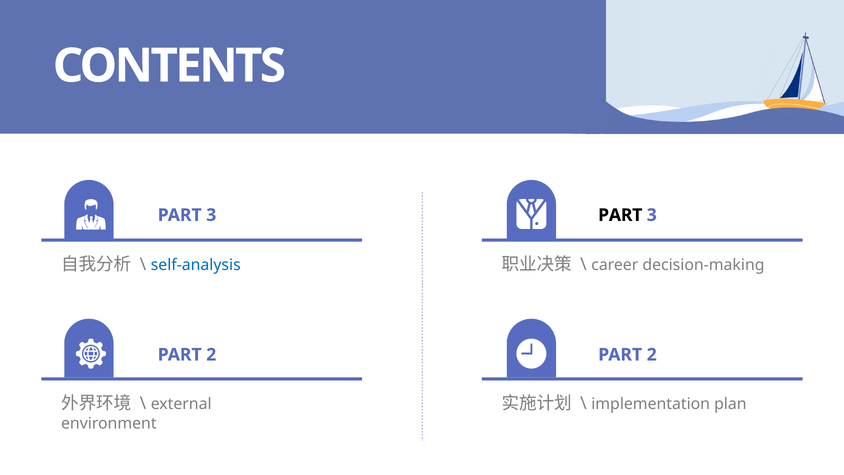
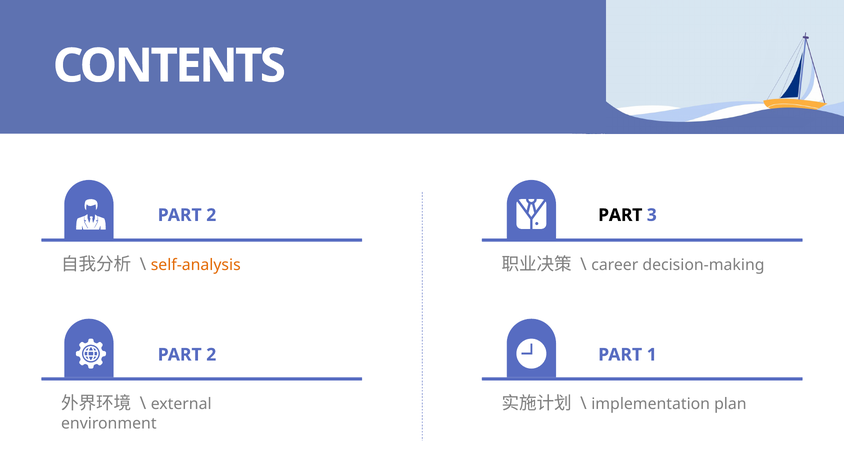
3: 3 -> 2 (211, 215)
self-analysis colour: blue -> orange (196, 265)
2: 2 -> 1 (652, 355)
